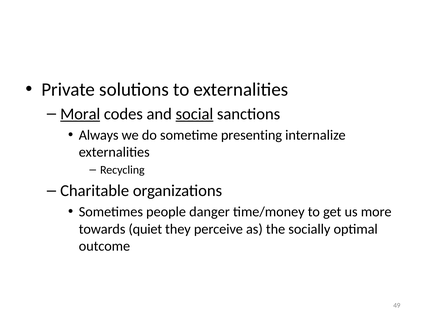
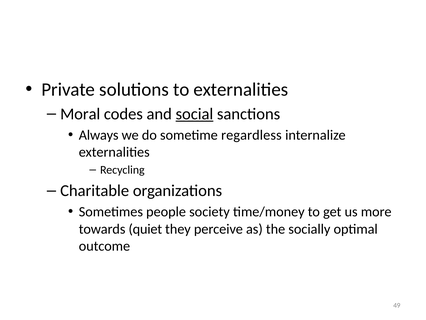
Moral underline: present -> none (80, 114)
presenting: presenting -> regardless (251, 135)
danger: danger -> society (210, 212)
